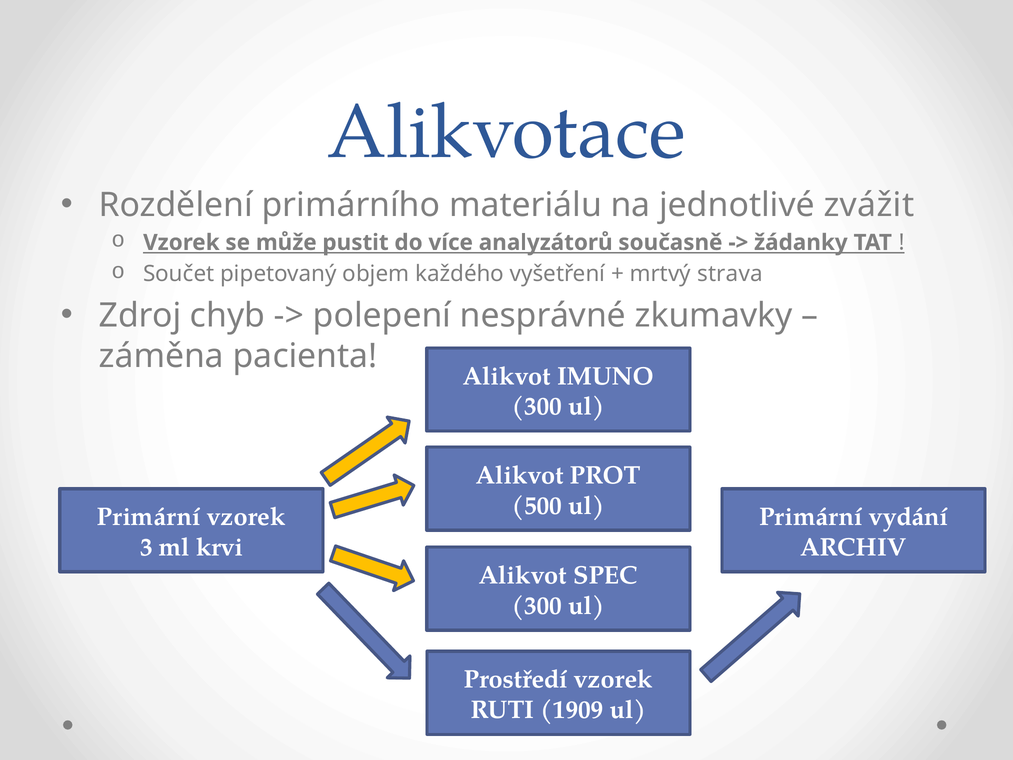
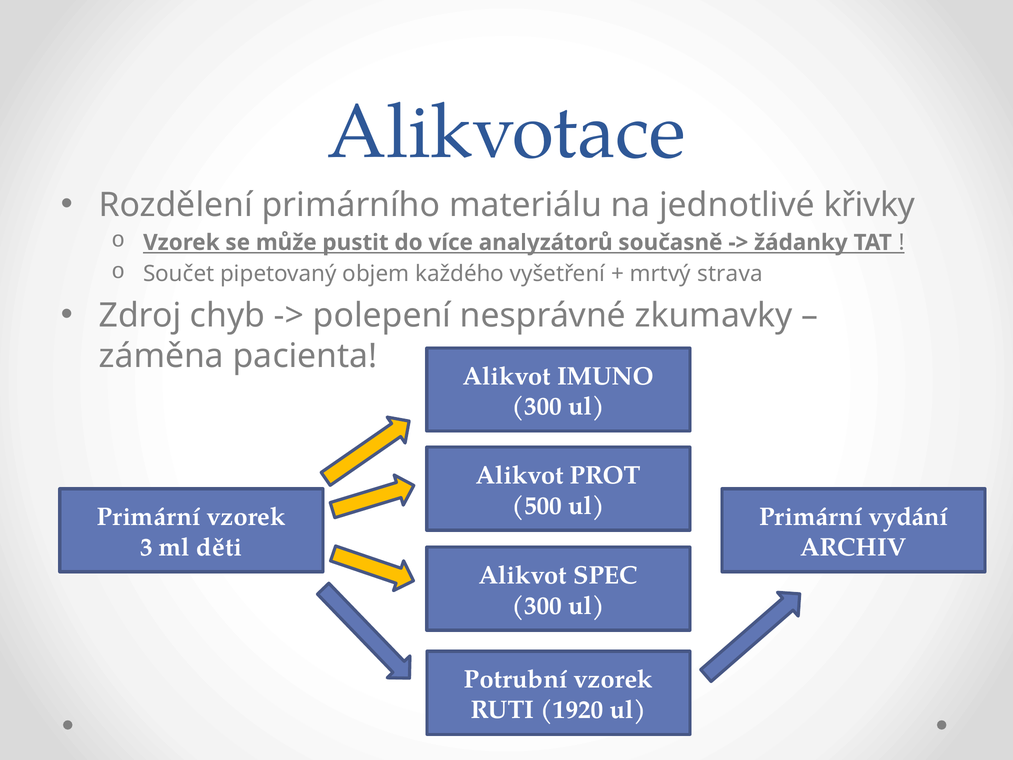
zvážit: zvážit -> křivky (869, 205)
krvi: krvi -> děti (219, 547)
Prostředí: Prostředí -> Potrubní (516, 679)
1909: 1909 -> 1920 (572, 710)
